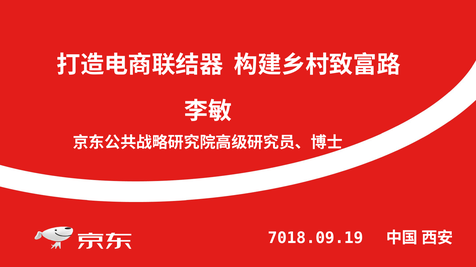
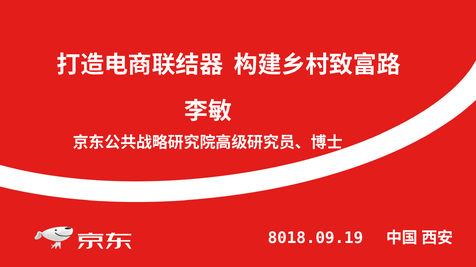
7018.09.19: 7018.09.19 -> 8018.09.19 (315, 239)
